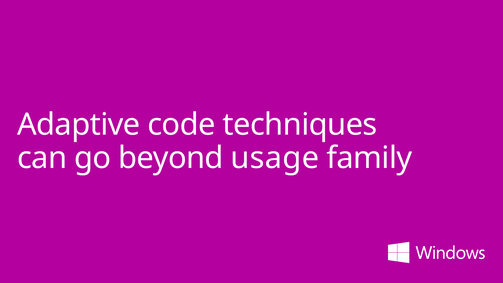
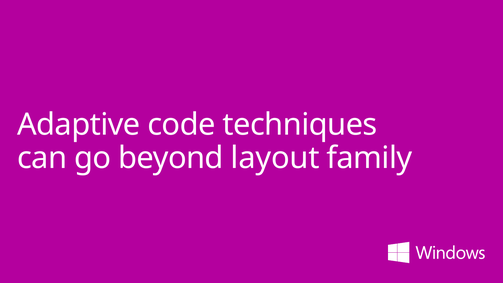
usage: usage -> layout (275, 158)
